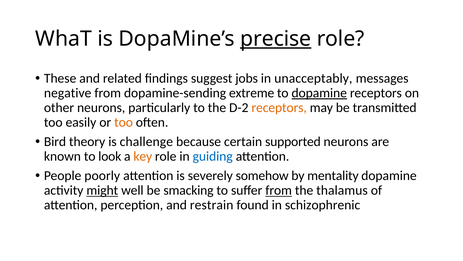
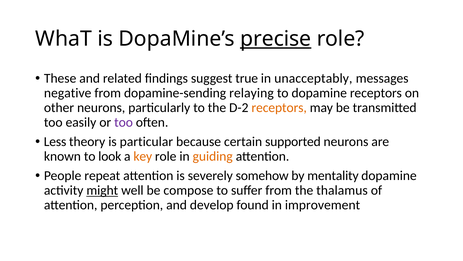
jobs: jobs -> true (247, 78)
extreme: extreme -> relaying (252, 93)
dopamine underline: present -> none (319, 93)
too colour: orange -> purple (124, 122)
Bird: Bird -> Less (55, 141)
challenge: challenge -> particular (146, 141)
guiding colour: blue -> orange (213, 156)
poorly: poorly -> repeat (102, 175)
smacking: smacking -> compose (188, 190)
from underline: present -> none (279, 190)
restrain: restrain -> develop (212, 205)
schizophrenic: schizophrenic -> improvement (323, 205)
